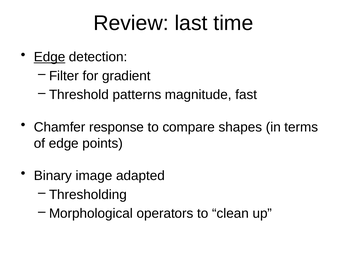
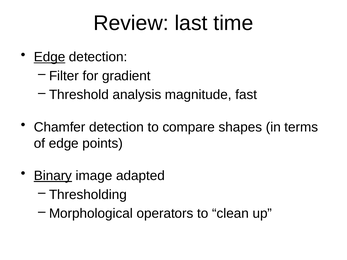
patterns: patterns -> analysis (137, 95)
Chamfer response: response -> detection (117, 127)
Binary underline: none -> present (53, 176)
